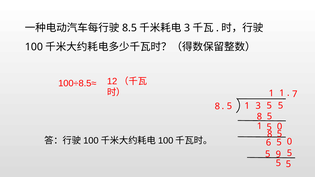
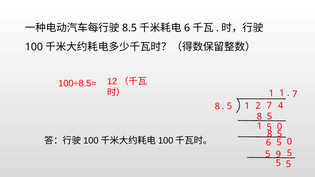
3: 3 -> 6 (187, 28)
1 3: 3 -> 2 (258, 106)
5: 5 -> 4 (281, 106)
5: 5 -> 7 (269, 106)
